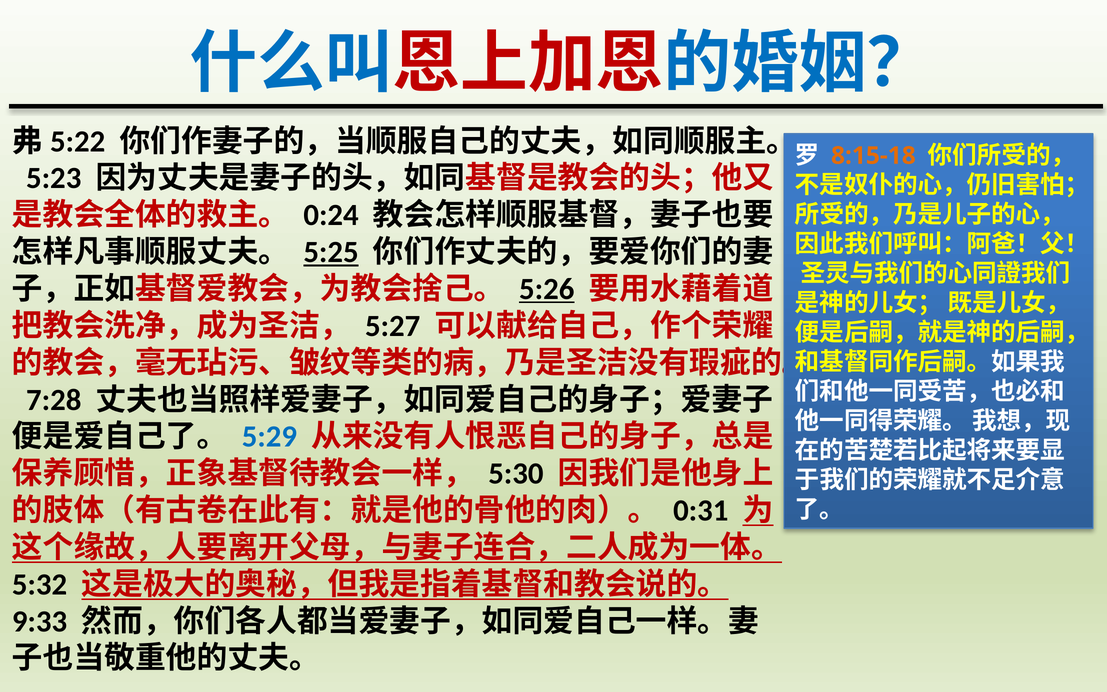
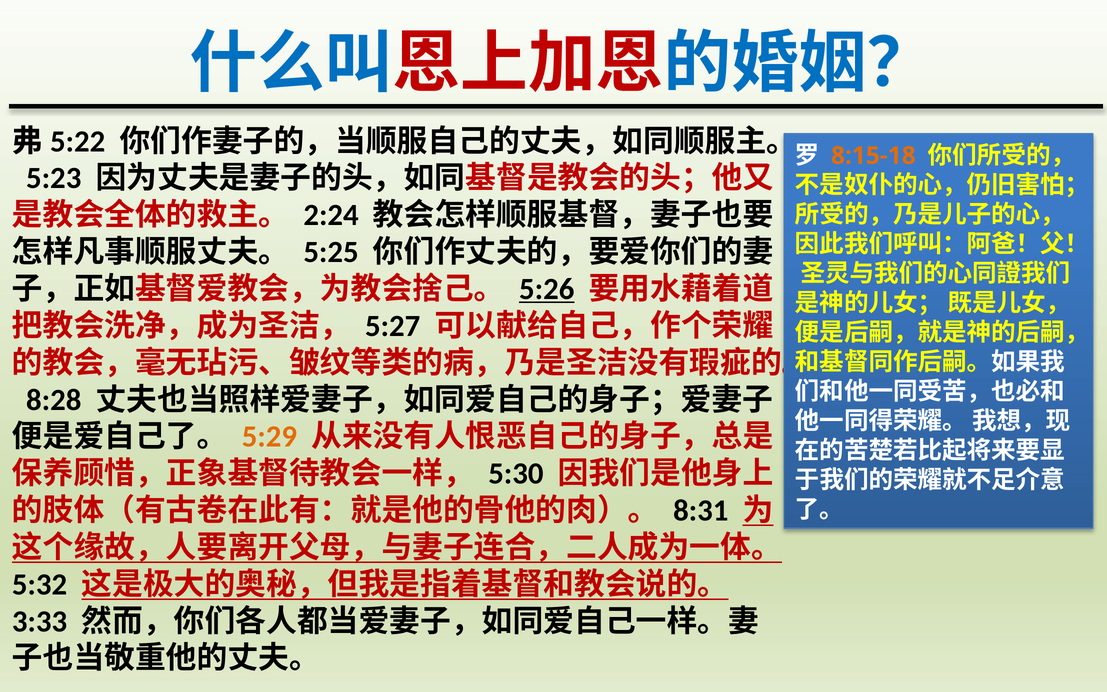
0:24: 0:24 -> 2:24 (331, 215)
5:25 underline: present -> none (331, 252)
7:28: 7:28 -> 8:28 (54, 400)
5:29 colour: blue -> orange (269, 437)
0:31: 0:31 -> 8:31 (701, 511)
9:33: 9:33 -> 3:33 (40, 621)
